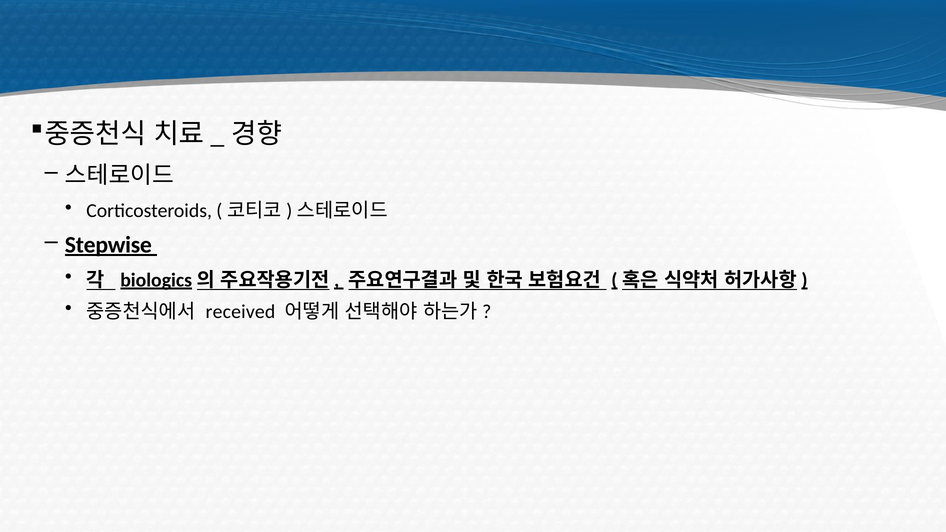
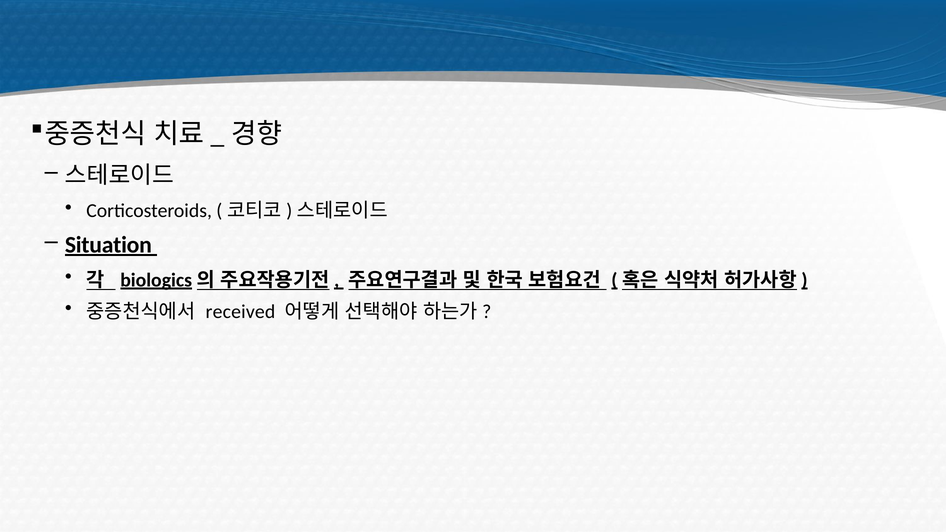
Stepwise: Stepwise -> Situation (108, 245)
